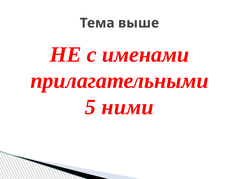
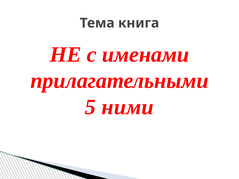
выше: выше -> книга (139, 23)
